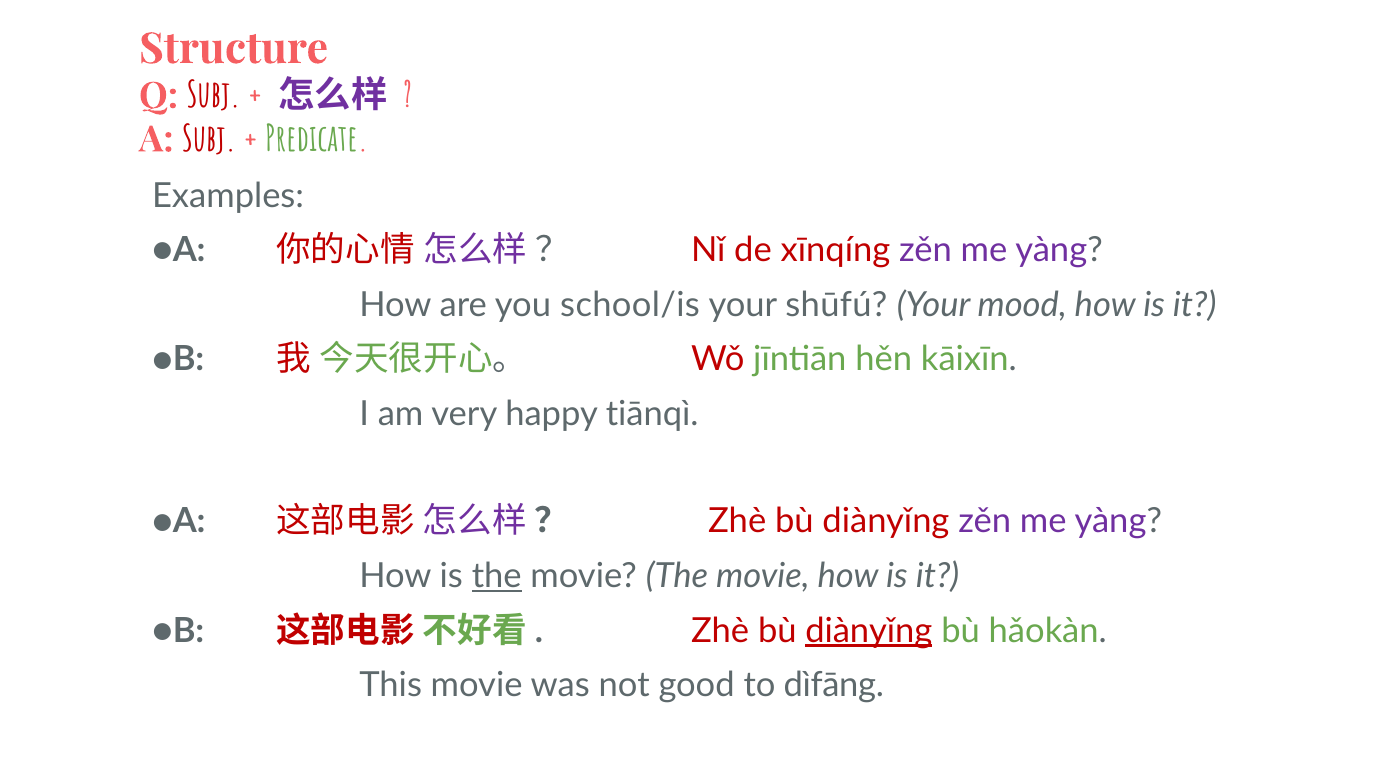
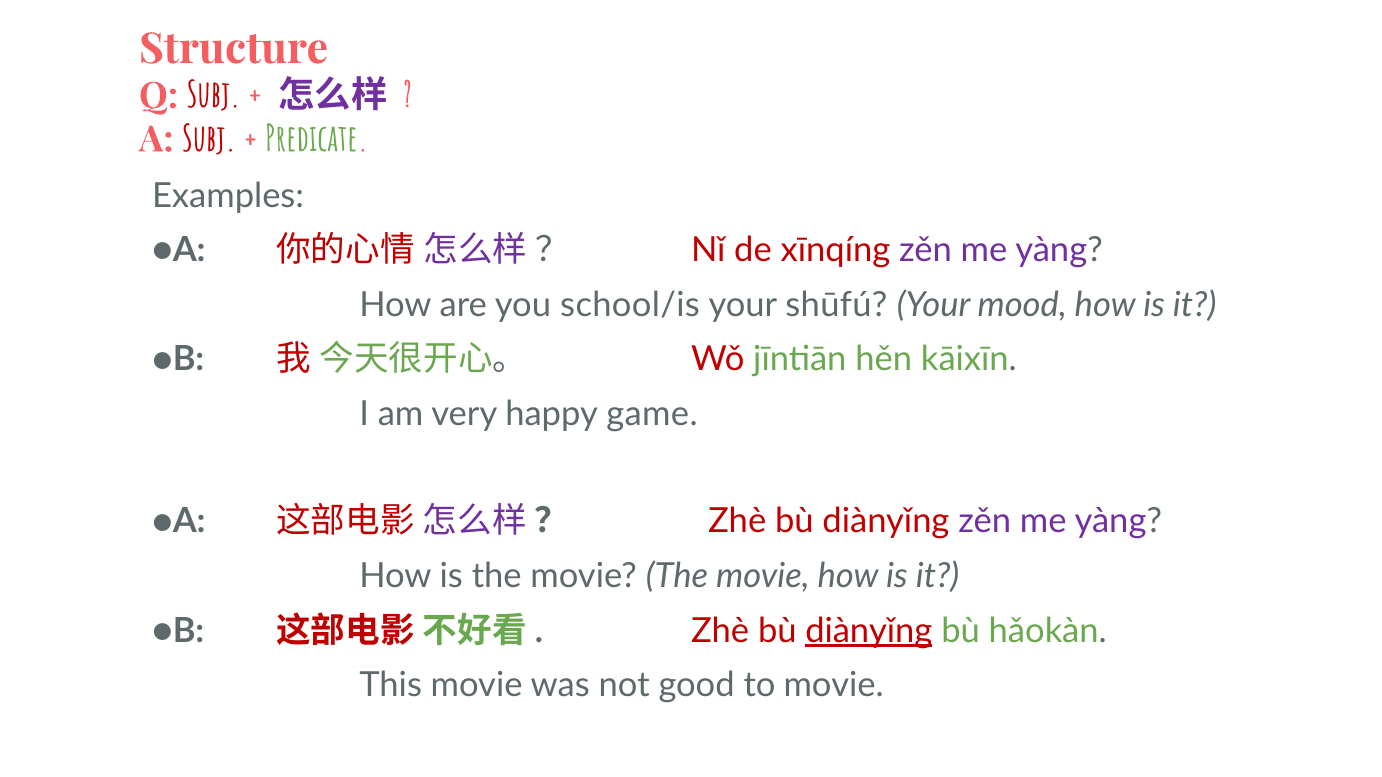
tiānqì: tiānqì -> game (652, 414)
the underline: present -> none (497, 576)
to dìfāng: dìfāng -> movie (834, 685)
